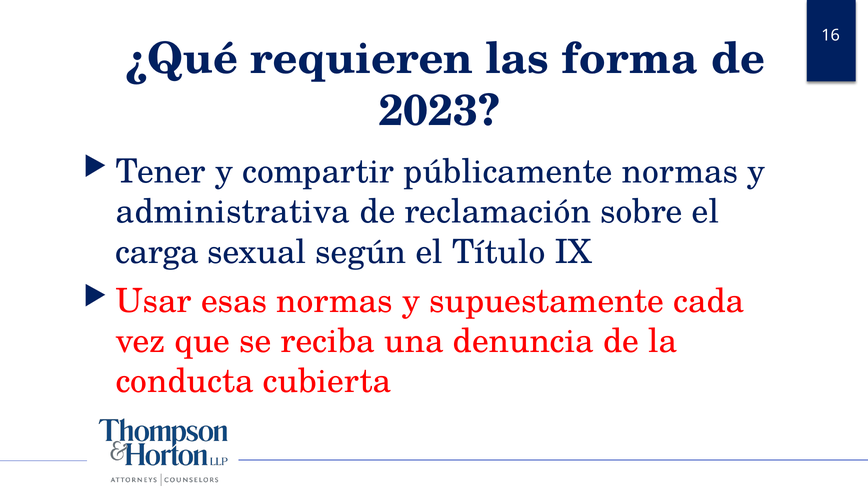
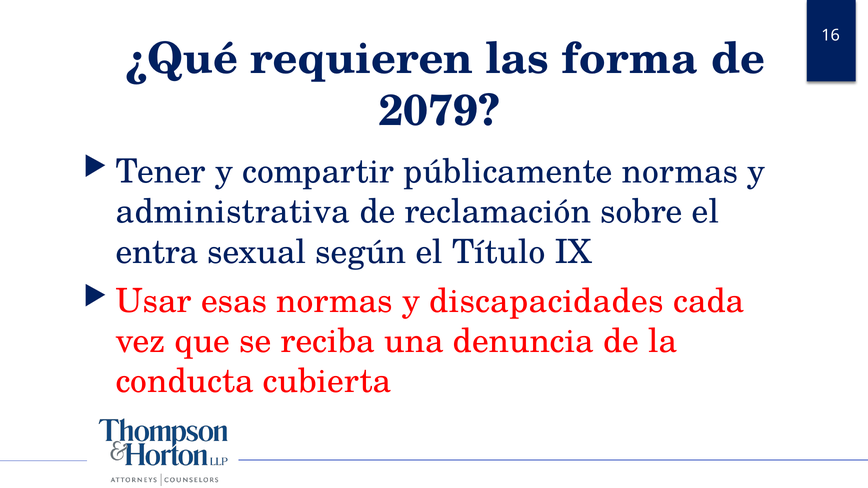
2023: 2023 -> 2079 (439, 111)
carga: carga -> entra (157, 252)
supuestamente: supuestamente -> discapacidades (547, 301)
